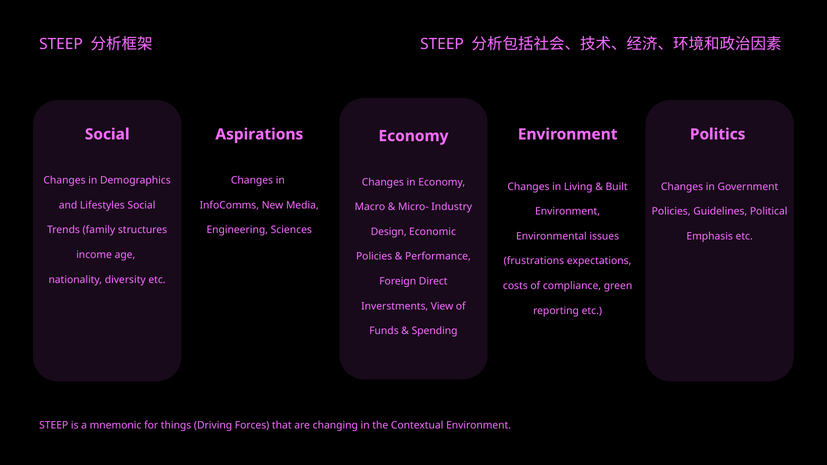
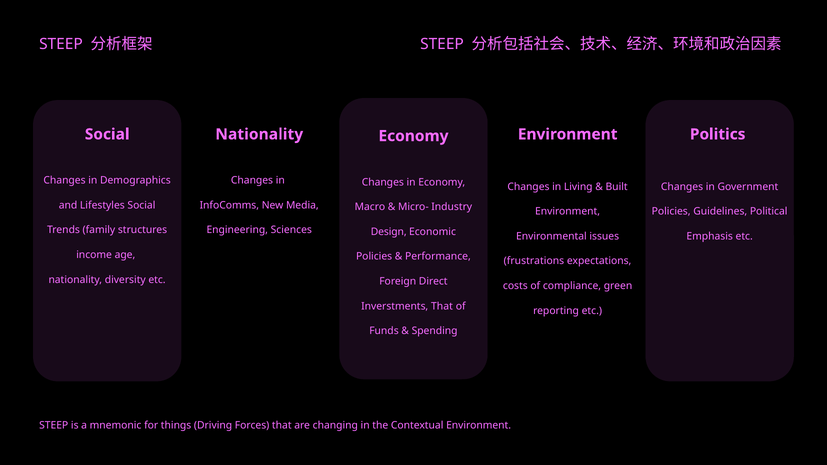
Aspirations: Aspirations -> Nationality (259, 134)
Inverstments View: View -> That (442, 306)
